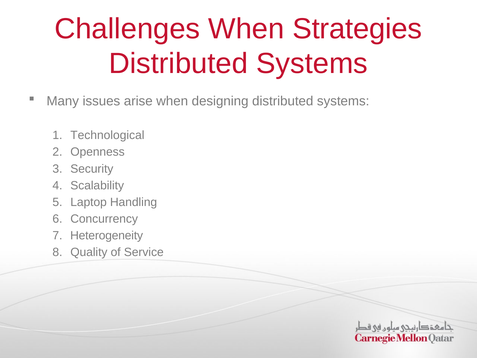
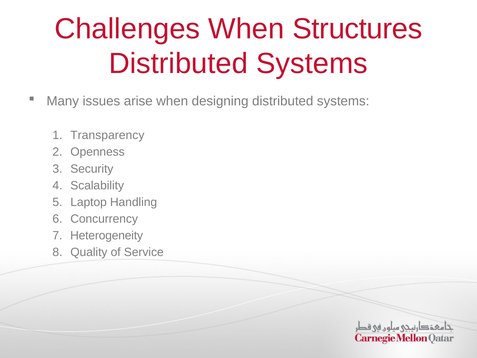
Strategies: Strategies -> Structures (357, 29)
Technological: Technological -> Transparency (107, 135)
